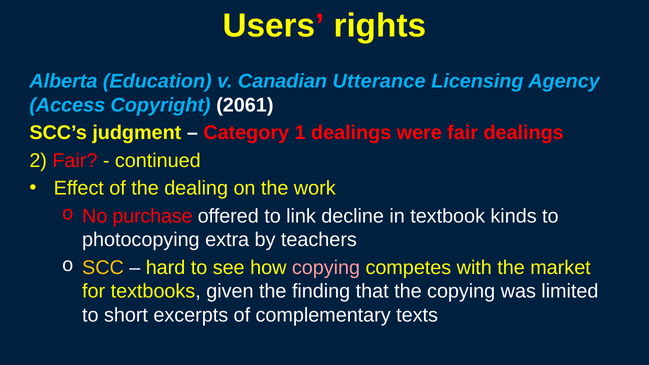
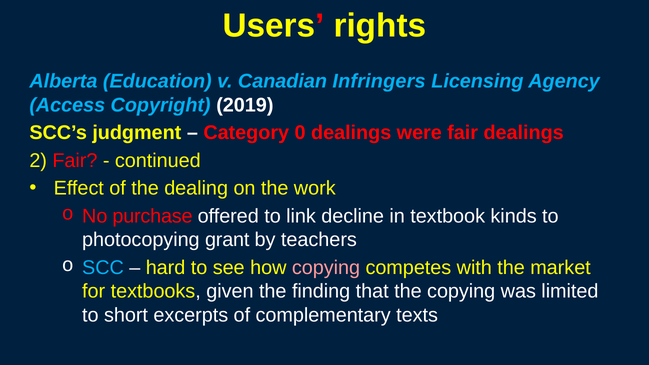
Utterance: Utterance -> Infringers (379, 81)
2061: 2061 -> 2019 (245, 105)
1: 1 -> 0 (300, 133)
extra: extra -> grant (227, 240)
SCC colour: yellow -> light blue (103, 268)
